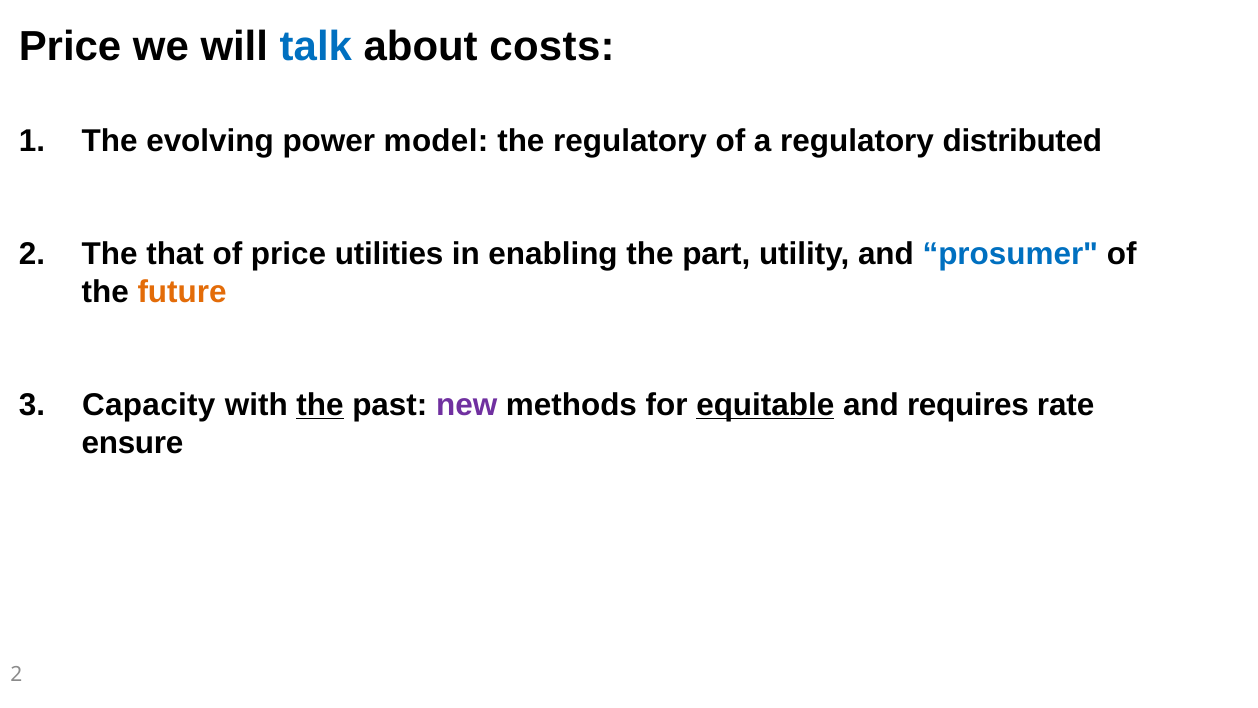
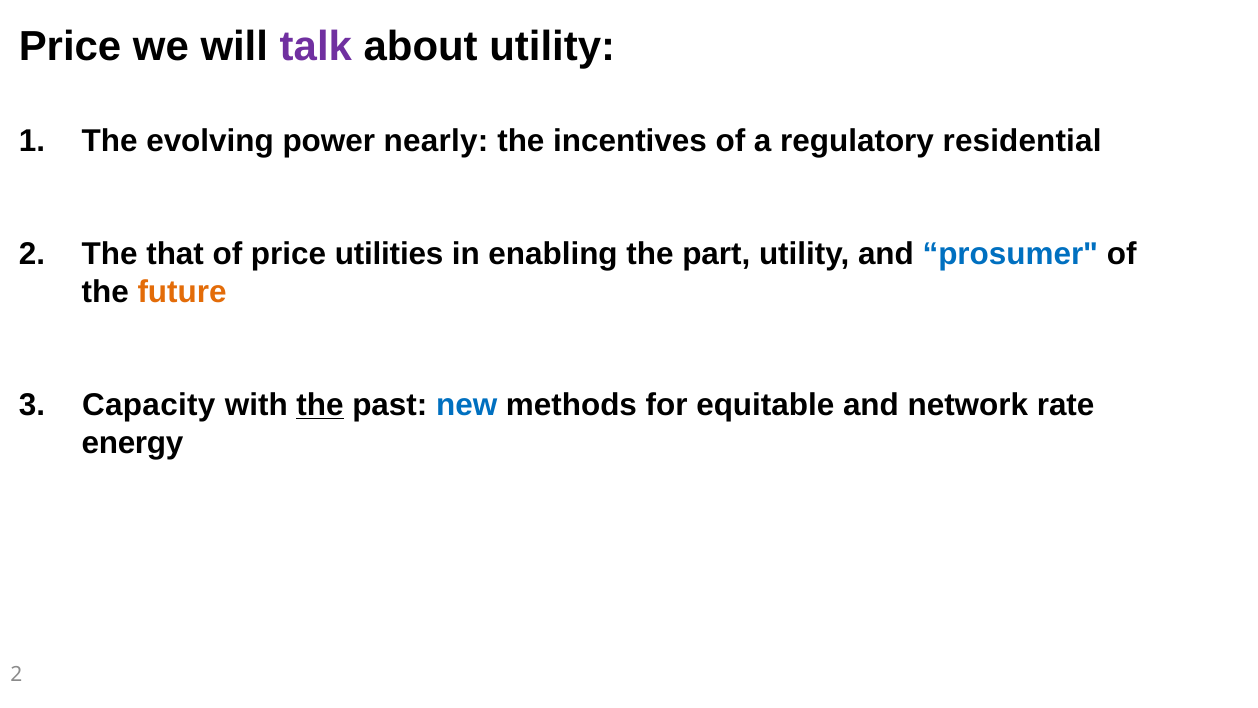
talk colour: blue -> purple (316, 47)
about costs: costs -> utility (552, 47)
model: model -> nearly (436, 141)
the regulatory: regulatory -> incentives (630, 141)
distributed: distributed -> residential (1022, 141)
new colour: purple -> blue (467, 405)
equitable underline: present -> none (765, 405)
requires: requires -> network (968, 405)
ensure: ensure -> energy (132, 443)
